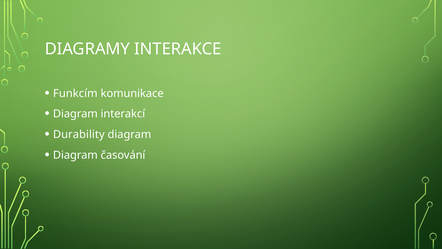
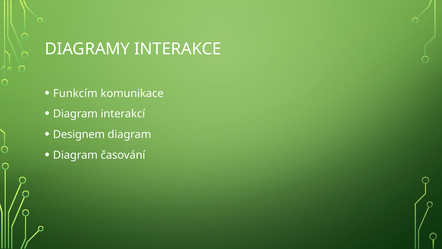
Durability: Durability -> Designem (79, 134)
